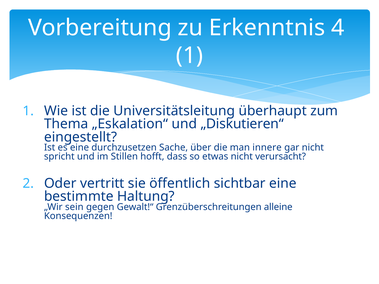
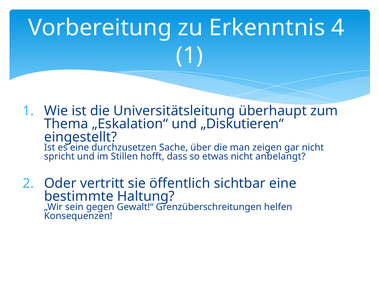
innere: innere -> zeigen (267, 148)
verursacht: verursacht -> anbelangt (280, 157)
alleine: alleine -> helfen (278, 207)
